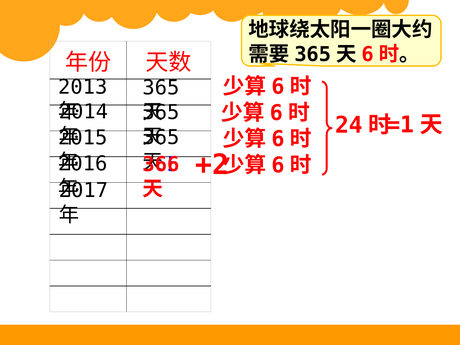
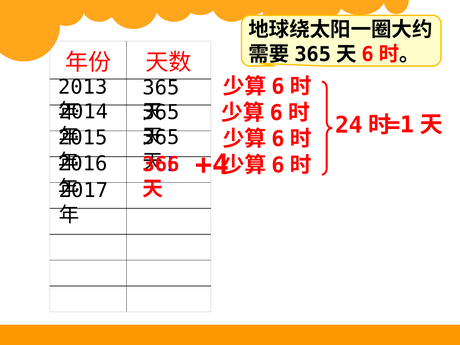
+2: +2 -> +4 (212, 165)
